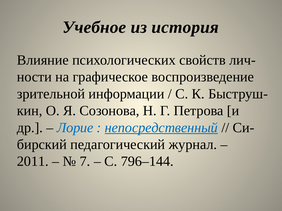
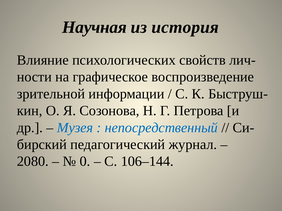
Учебное: Учебное -> Научная (94, 27)
Лорие: Лорие -> Музея (75, 128)
непосредственный underline: present -> none (161, 128)
2011: 2011 -> 2080 (33, 162)
7: 7 -> 0 (85, 162)
796–144: 796–144 -> 106–144 (147, 162)
